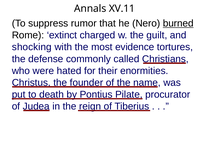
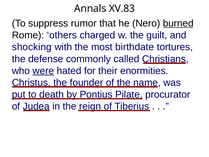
XV.11: XV.11 -> XV.83 (122, 9)
extinct: extinct -> others (62, 35)
evidence: evidence -> birthdate (135, 47)
were underline: none -> present (43, 71)
